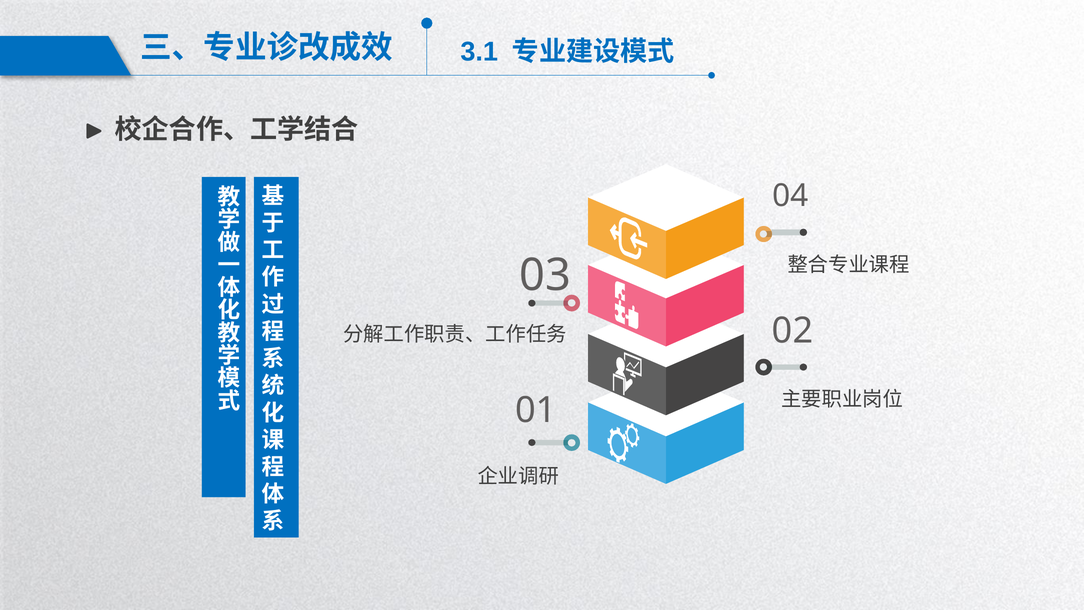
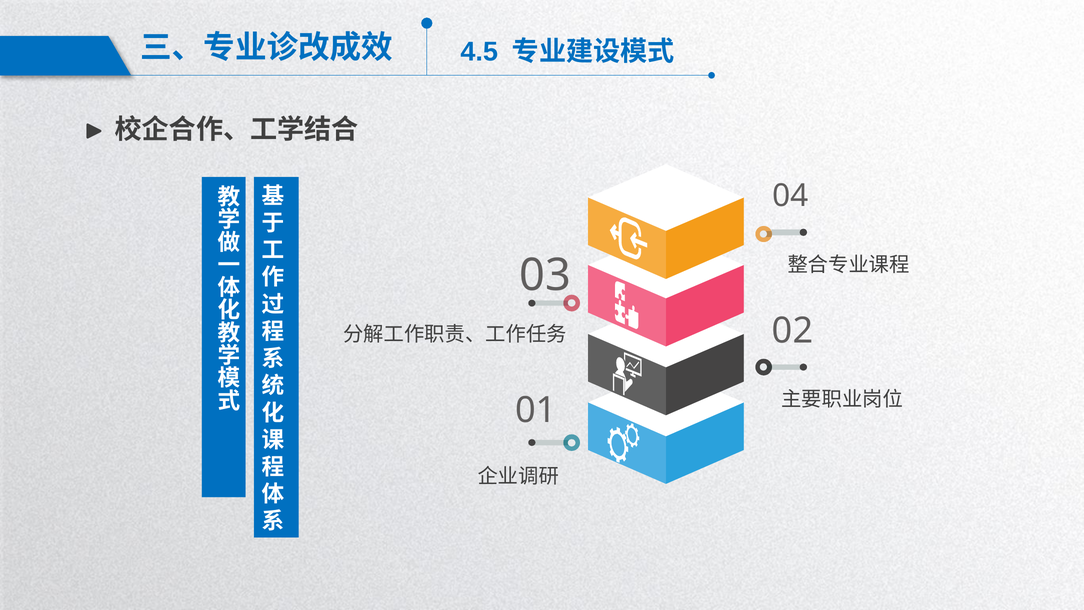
3.1: 3.1 -> 4.5 (479, 52)
